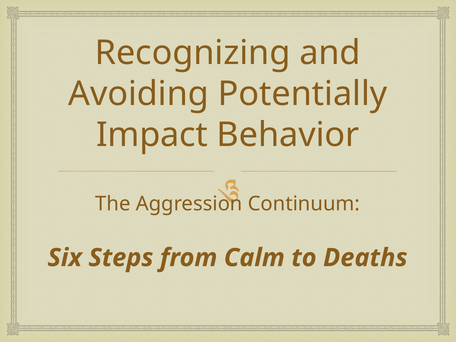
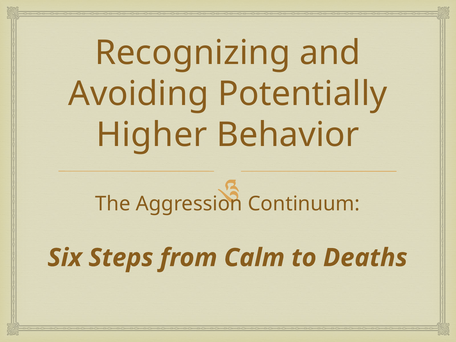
Impact: Impact -> Higher (152, 135)
